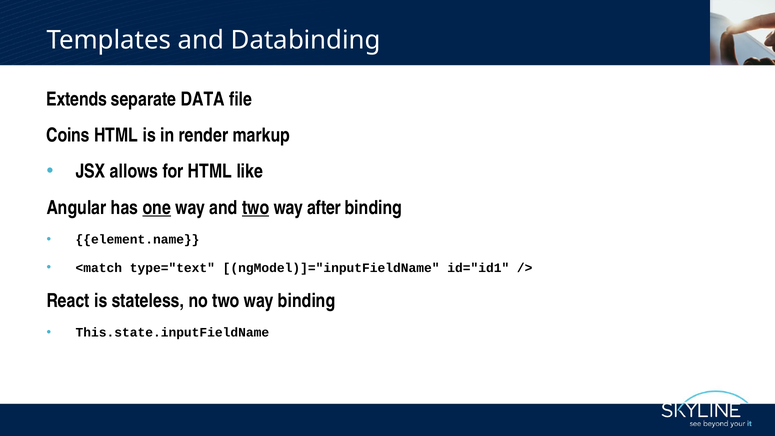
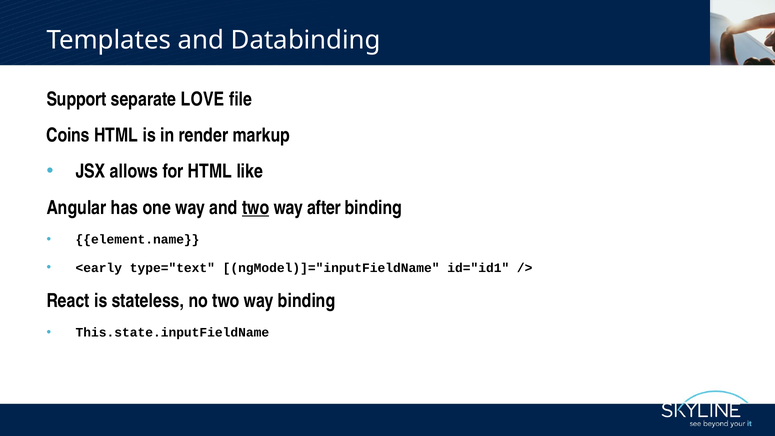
Extends: Extends -> Support (77, 99)
DATA: DATA -> LOVE (203, 99)
one underline: present -> none (157, 208)
<match: <match -> <early (99, 268)
